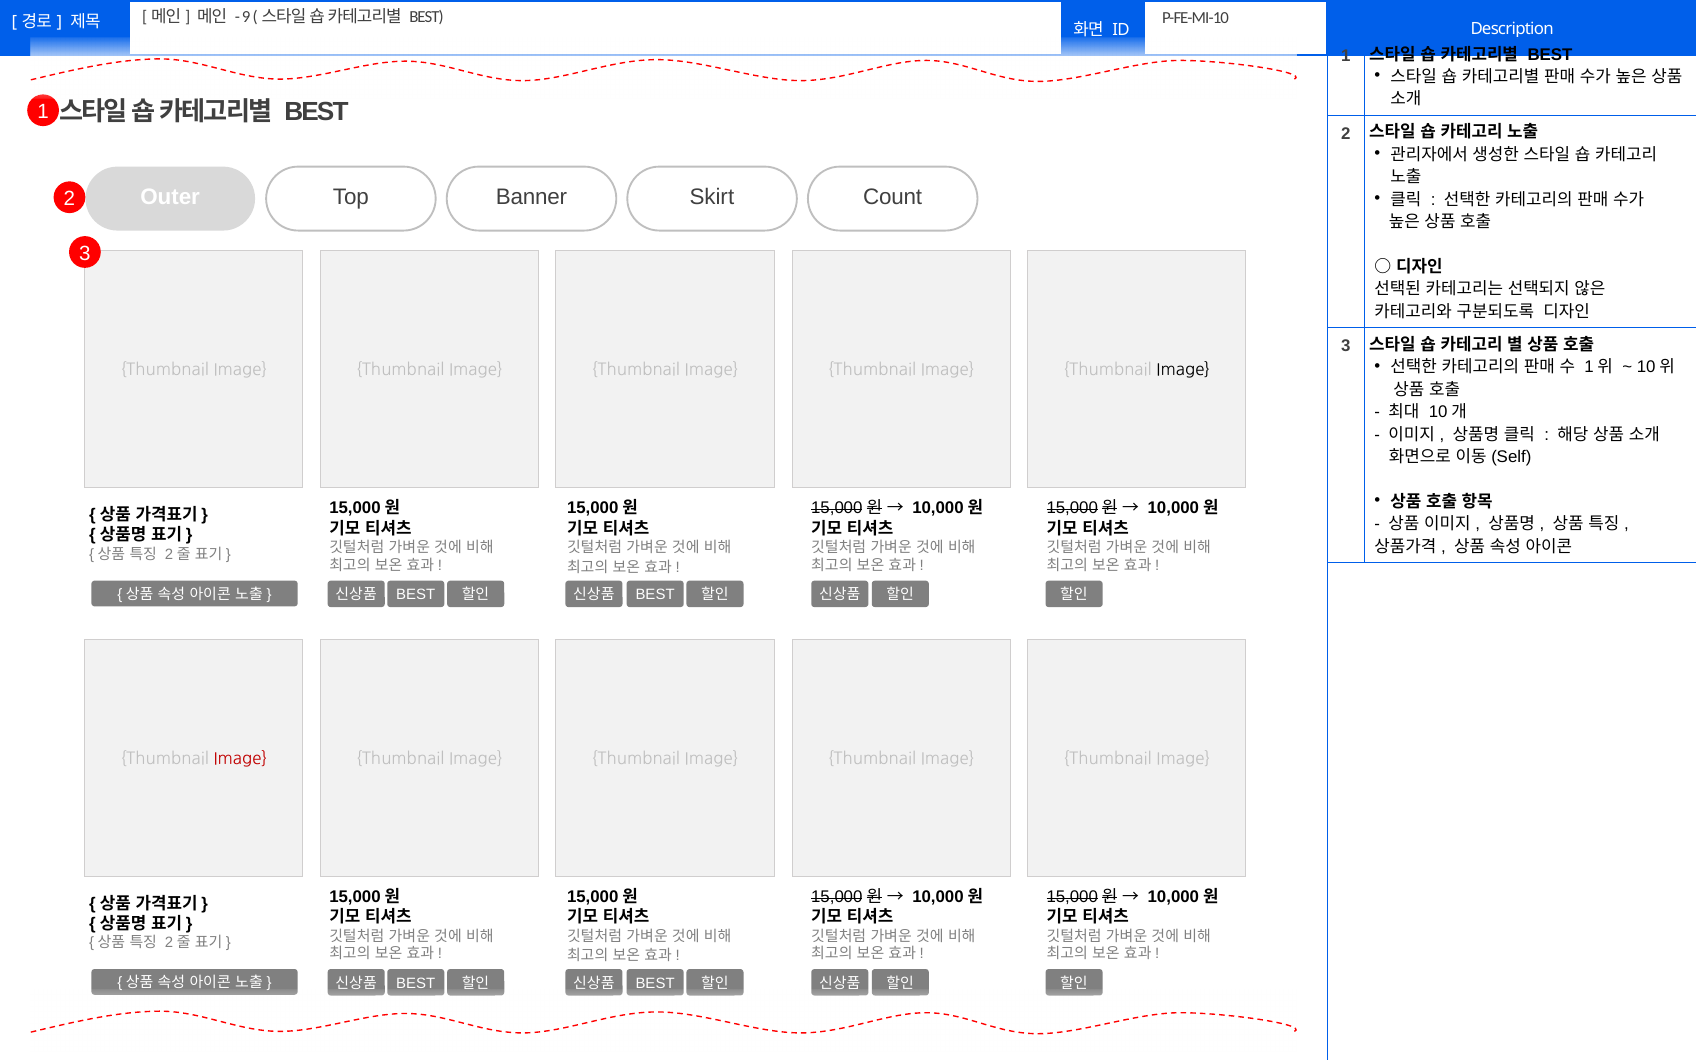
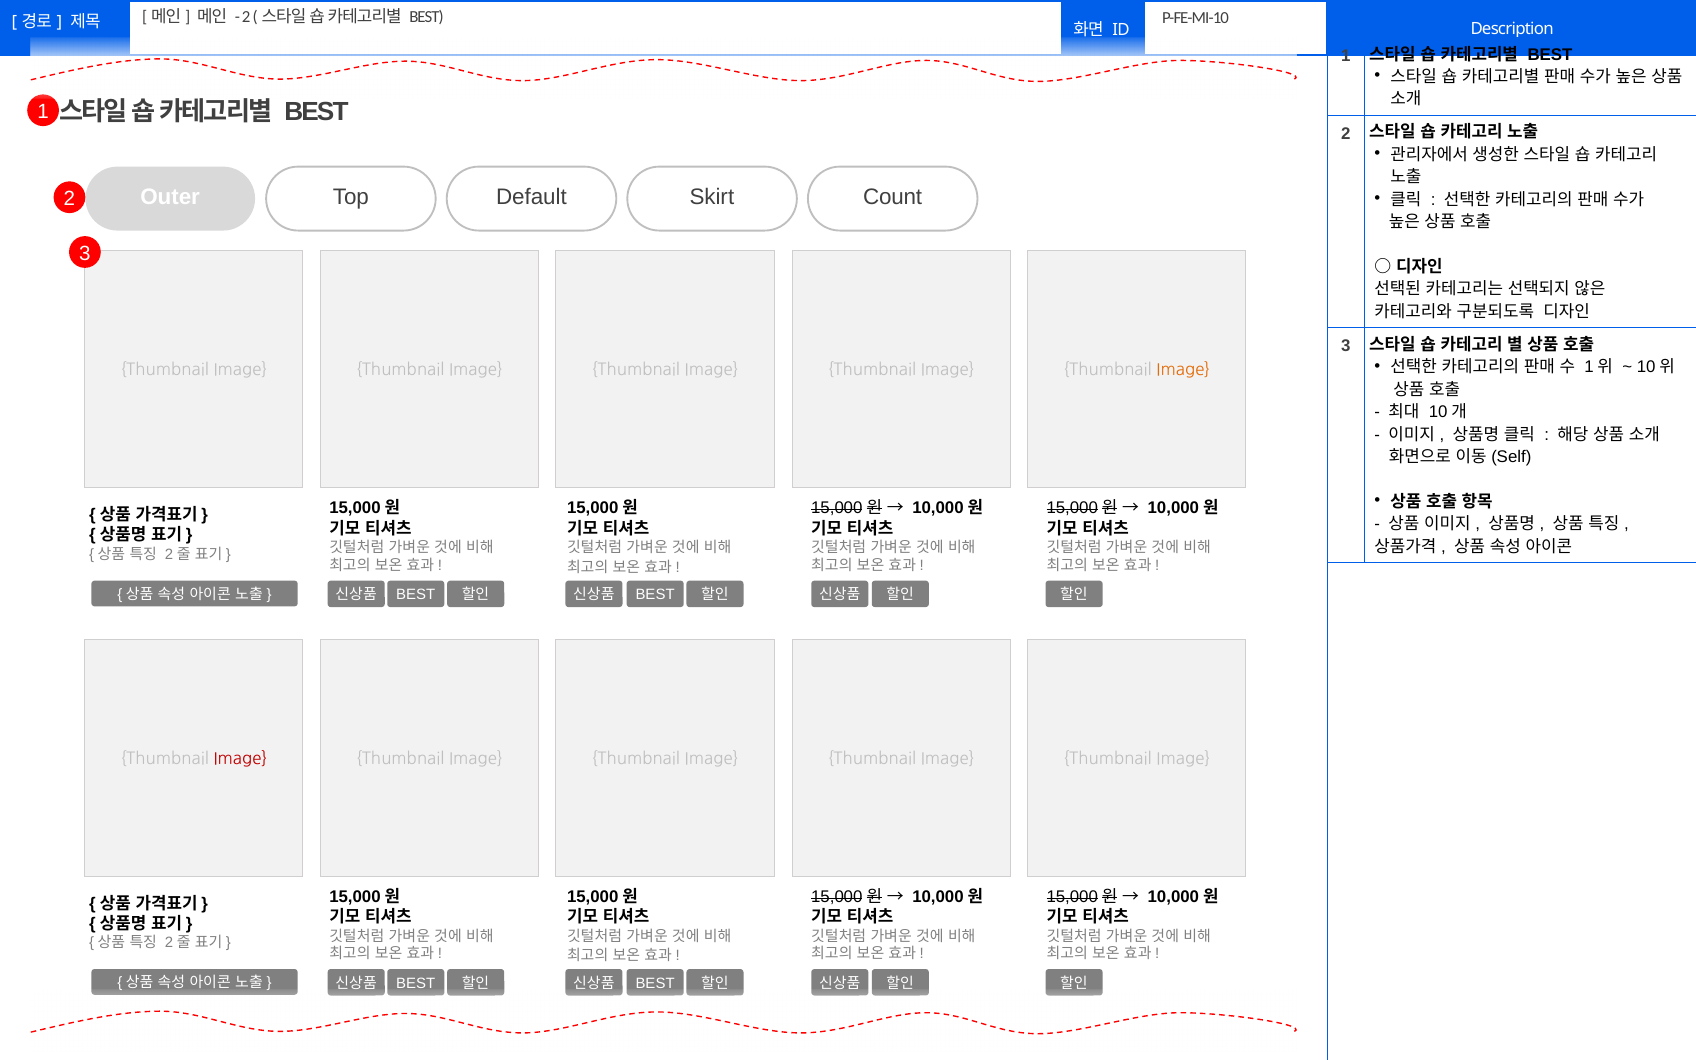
9: 9 -> 2 (246, 17)
Banner: Banner -> Default (531, 198)
Image colour: black -> orange (1183, 370)
